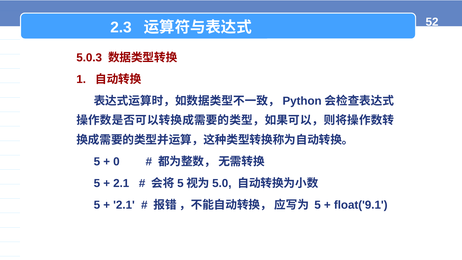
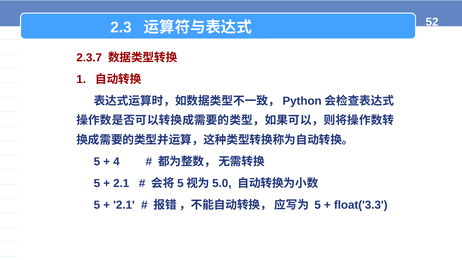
5.0.3: 5.0.3 -> 2.3.7 (89, 58)
0: 0 -> 4 (116, 162)
float('9.1: float('9.1 -> float('3.3 (361, 205)
